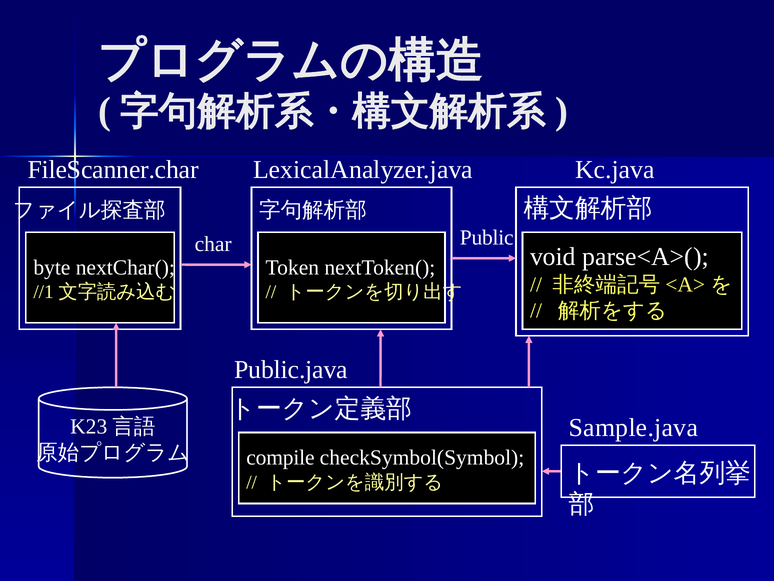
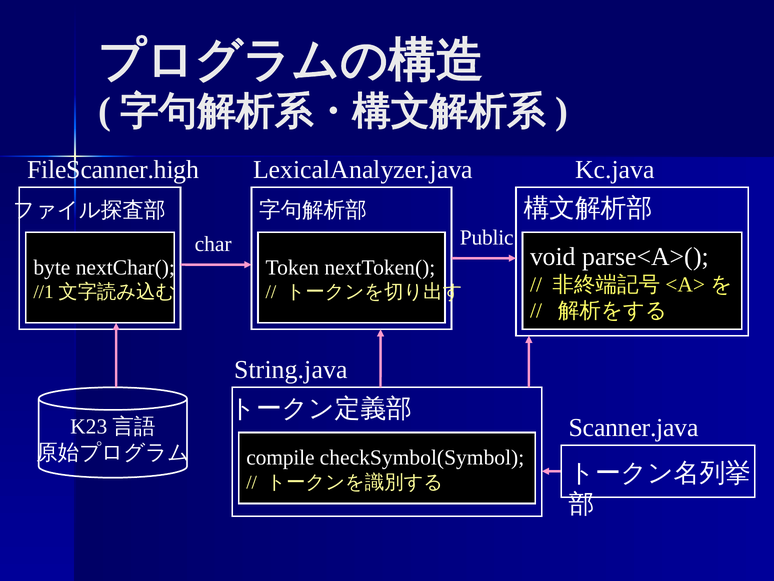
FileScanner.char: FileScanner.char -> FileScanner.high (113, 170)
Public.java: Public.java -> String.java (291, 370)
Sample.java: Sample.java -> Scanner.java (634, 428)
